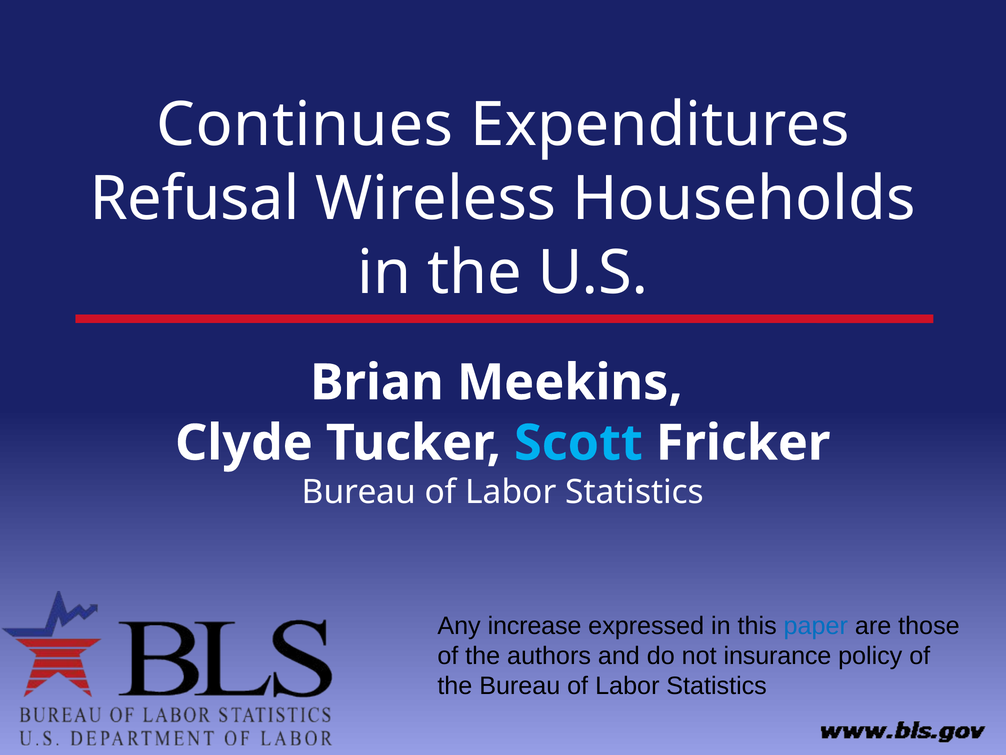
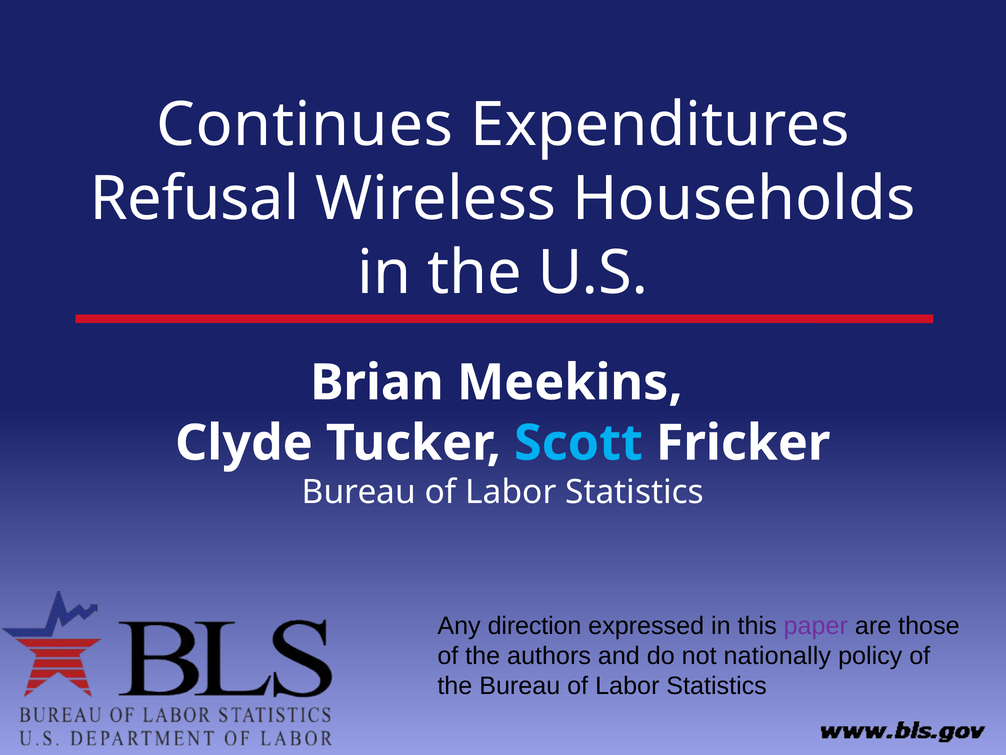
increase: increase -> direction (535, 625)
paper colour: blue -> purple (816, 625)
insurance: insurance -> nationally (777, 656)
